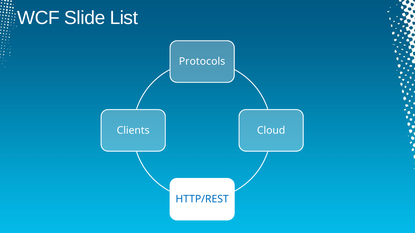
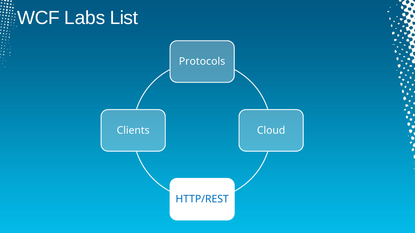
Slide: Slide -> Labs (85, 18)
